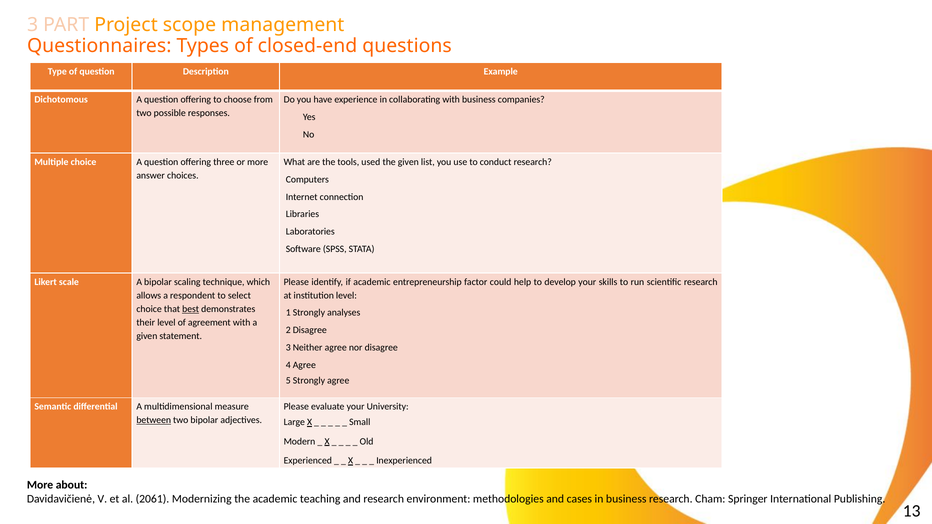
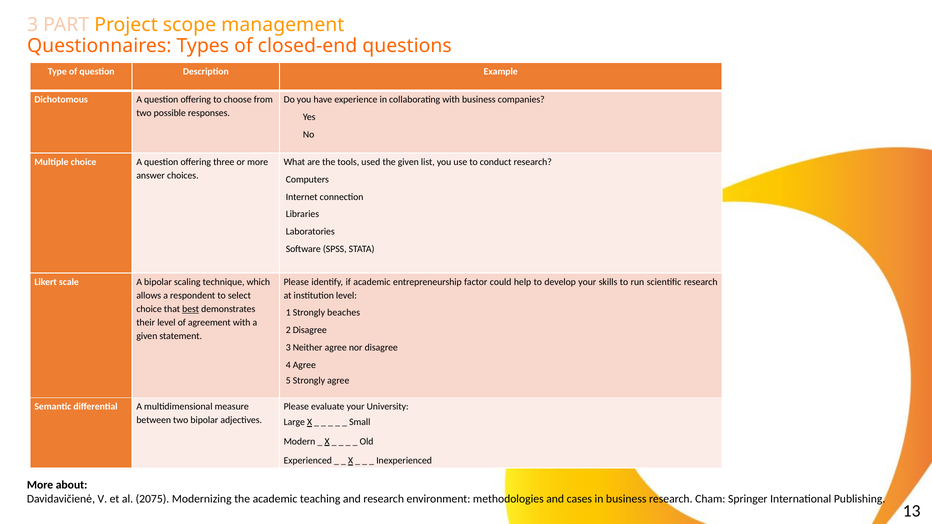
analyses: analyses -> beaches (344, 313)
between underline: present -> none (154, 420)
2061: 2061 -> 2075 (152, 499)
